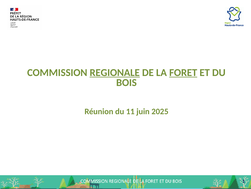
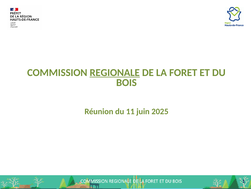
FORET underline: present -> none (183, 72)
